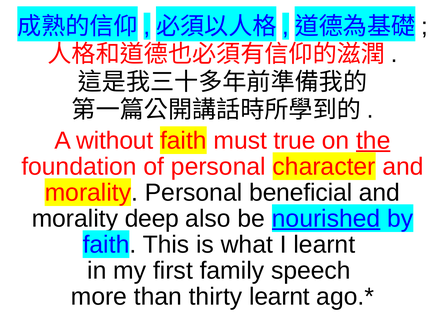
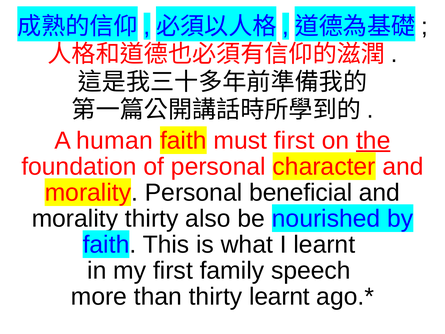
without: without -> human (115, 140)
must true: true -> first (294, 140)
morality deep: deep -> thirty (152, 218)
nourished underline: present -> none (326, 218)
